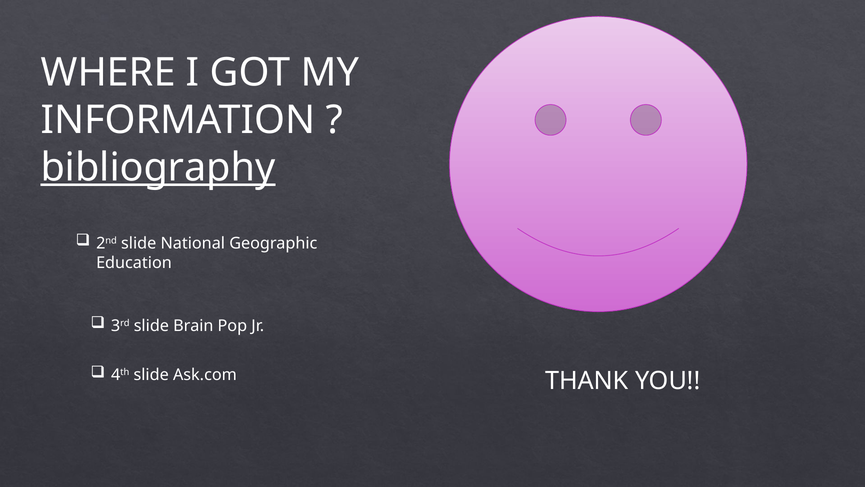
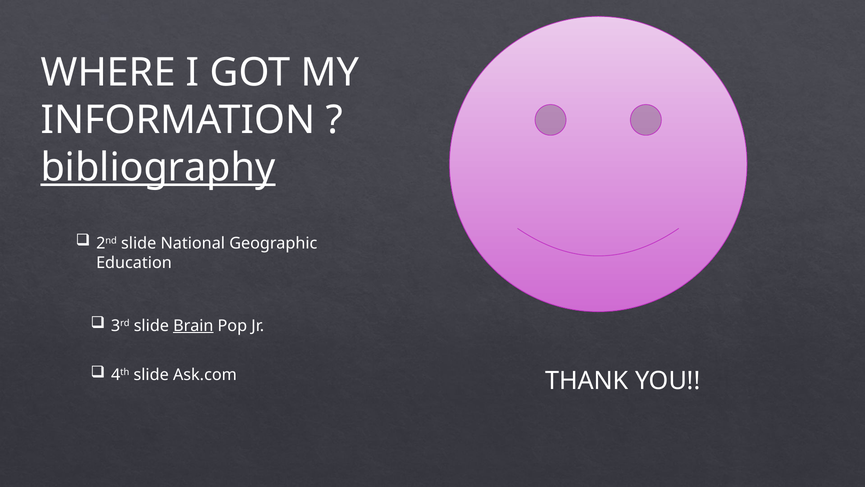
Brain underline: none -> present (193, 325)
